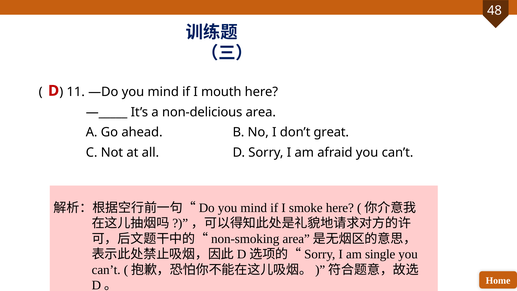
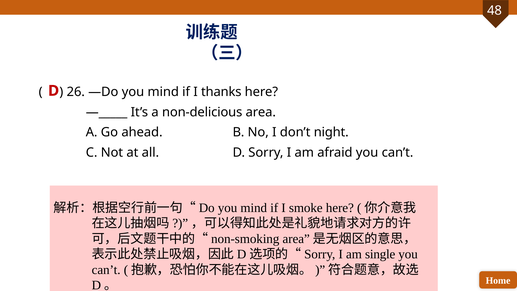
11: 11 -> 26 (76, 92)
mouth: mouth -> thanks (221, 92)
great: great -> night (331, 132)
